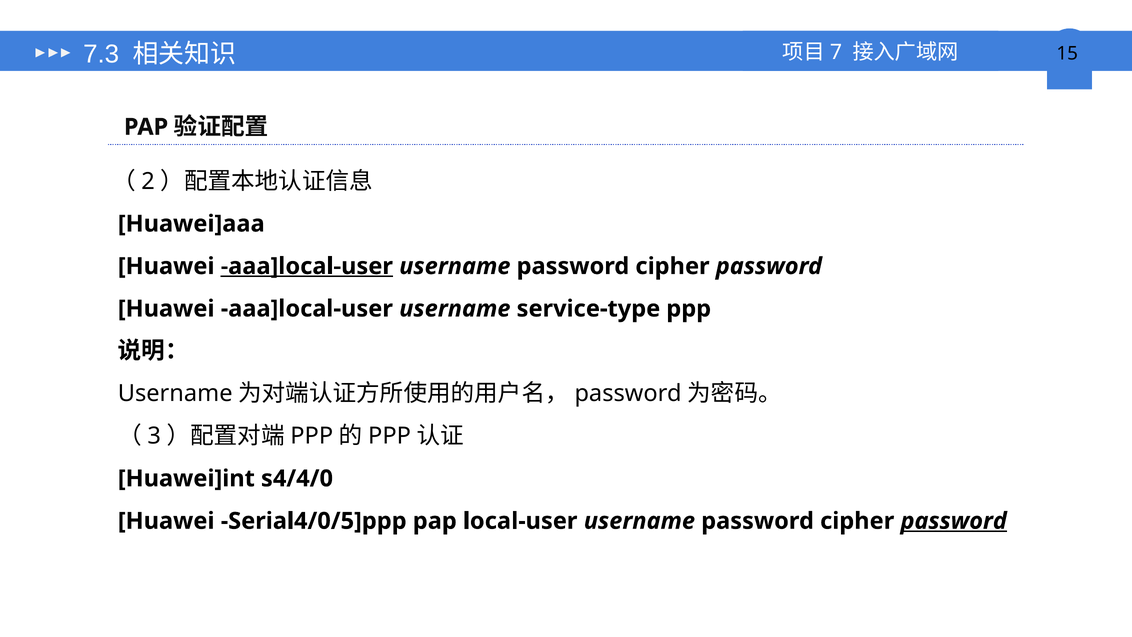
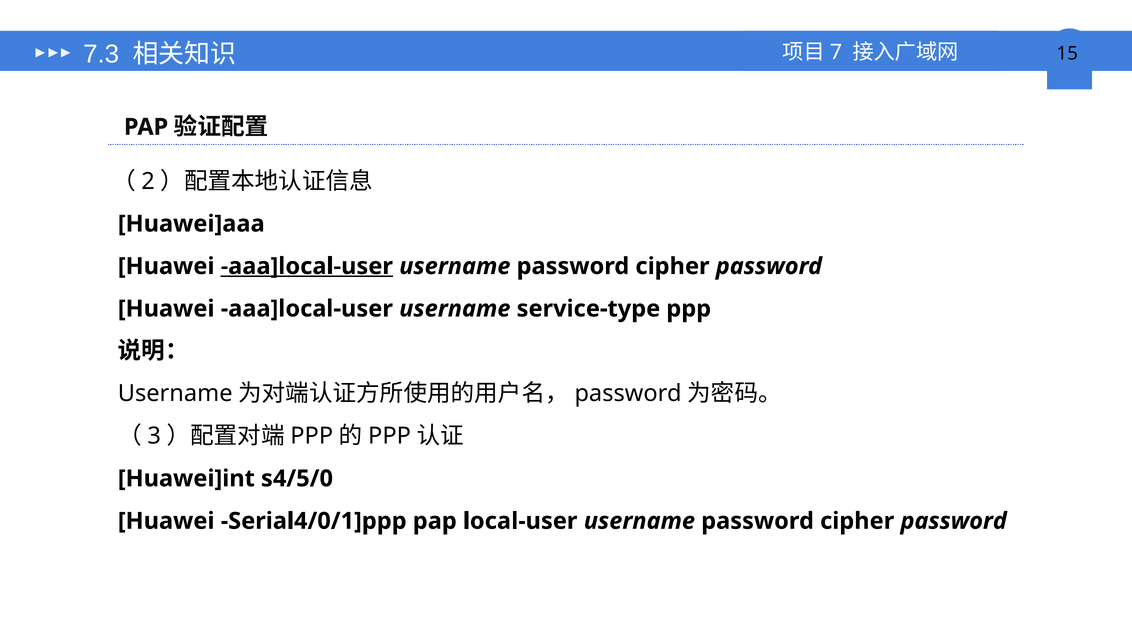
s4/4/0: s4/4/0 -> s4/5/0 (297, 478)
Serial4/0/5]ppp: Serial4/0/5]ppp -> Serial4/0/1]ppp (314, 521)
password underline: present -> none (954, 521)
